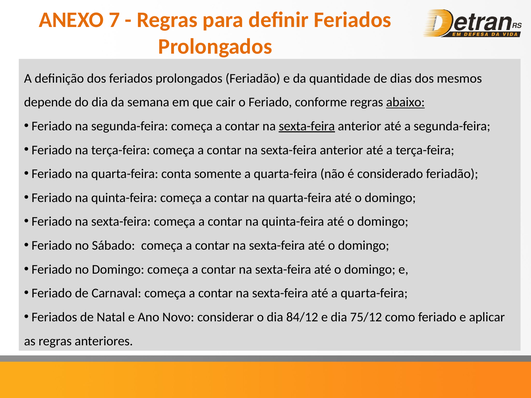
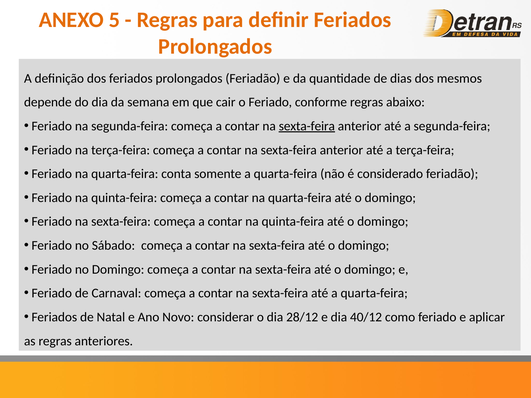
7: 7 -> 5 (114, 20)
abaixo underline: present -> none (406, 102)
84/12: 84/12 -> 28/12 (302, 317)
75/12: 75/12 -> 40/12 (366, 317)
